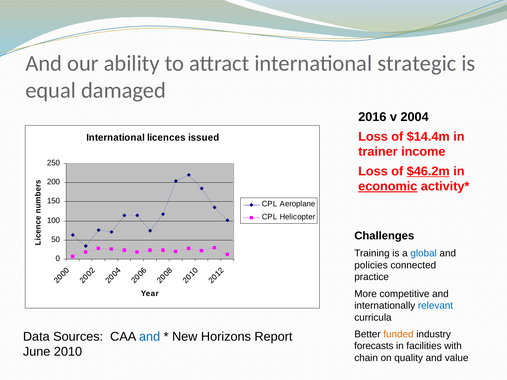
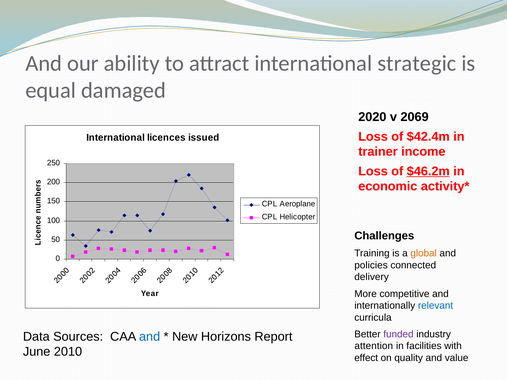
2016: 2016 -> 2020 (372, 117)
2004: 2004 -> 2069 (415, 117)
$14.4m: $14.4m -> $42.4m (428, 137)
economic underline: present -> none (388, 187)
global colour: blue -> orange (424, 254)
practice: practice -> delivery (372, 277)
funded colour: orange -> purple (398, 334)
forecasts: forecasts -> attention (374, 346)
chain: chain -> effect (366, 358)
